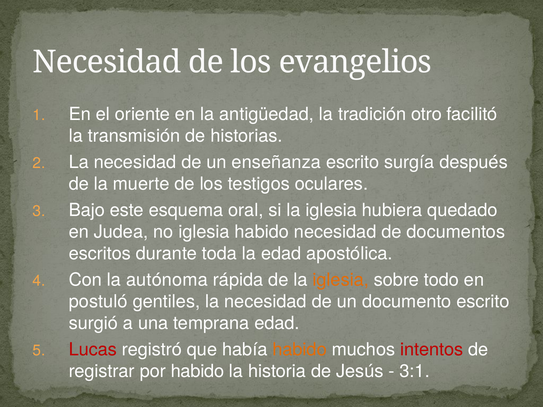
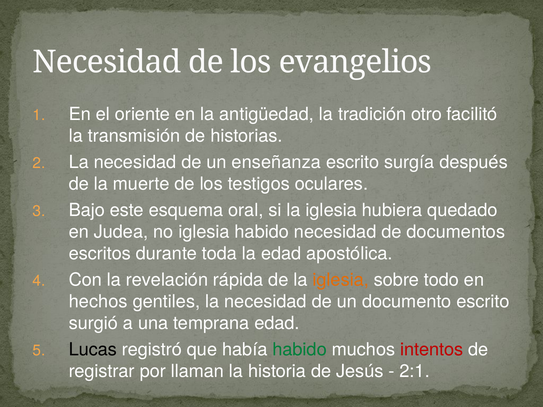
autónoma: autónoma -> revelación (167, 280)
postuló: postuló -> hechos (98, 302)
Lucas colour: red -> black (93, 350)
habido colour: orange -> green (300, 350)
por habido: habido -> llaman (197, 371)
3:1: 3:1 -> 2:1 (415, 371)
